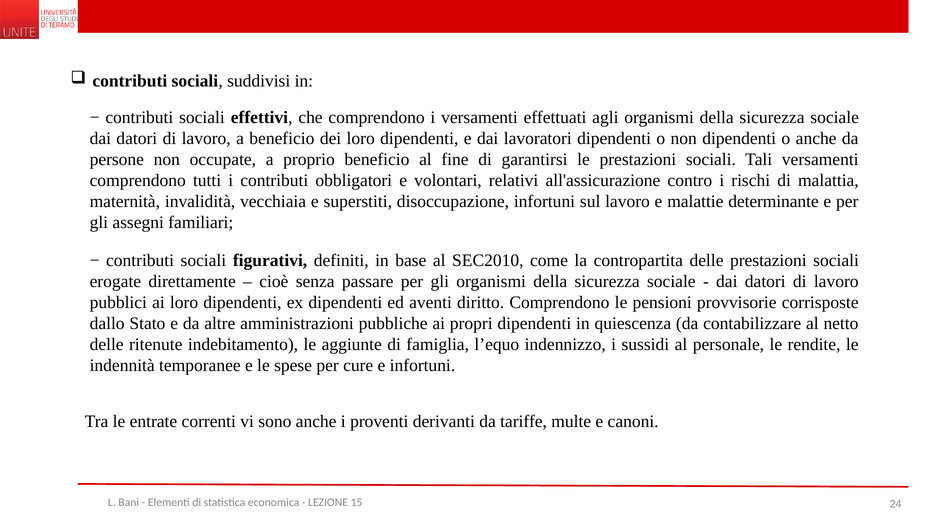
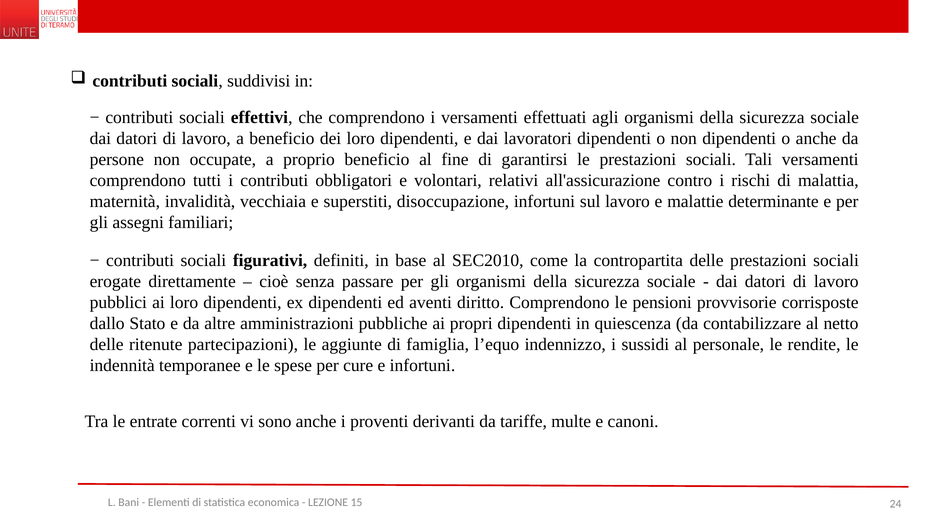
indebitamento: indebitamento -> partecipazioni (243, 344)
